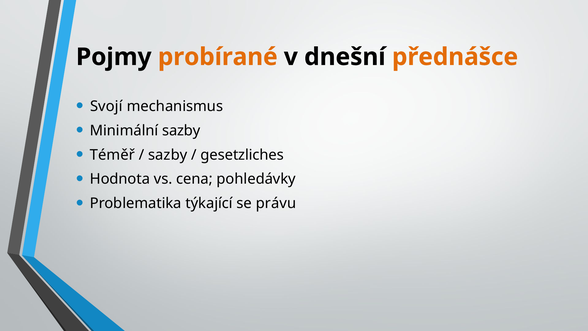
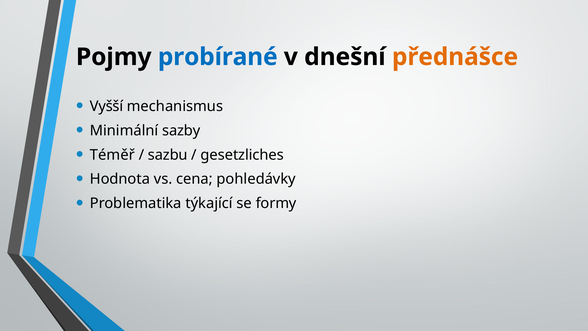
probírané colour: orange -> blue (218, 57)
Svojí: Svojí -> Vyšší (106, 106)
sazby: sazby -> sazbu (168, 155)
právu: právu -> formy (276, 203)
